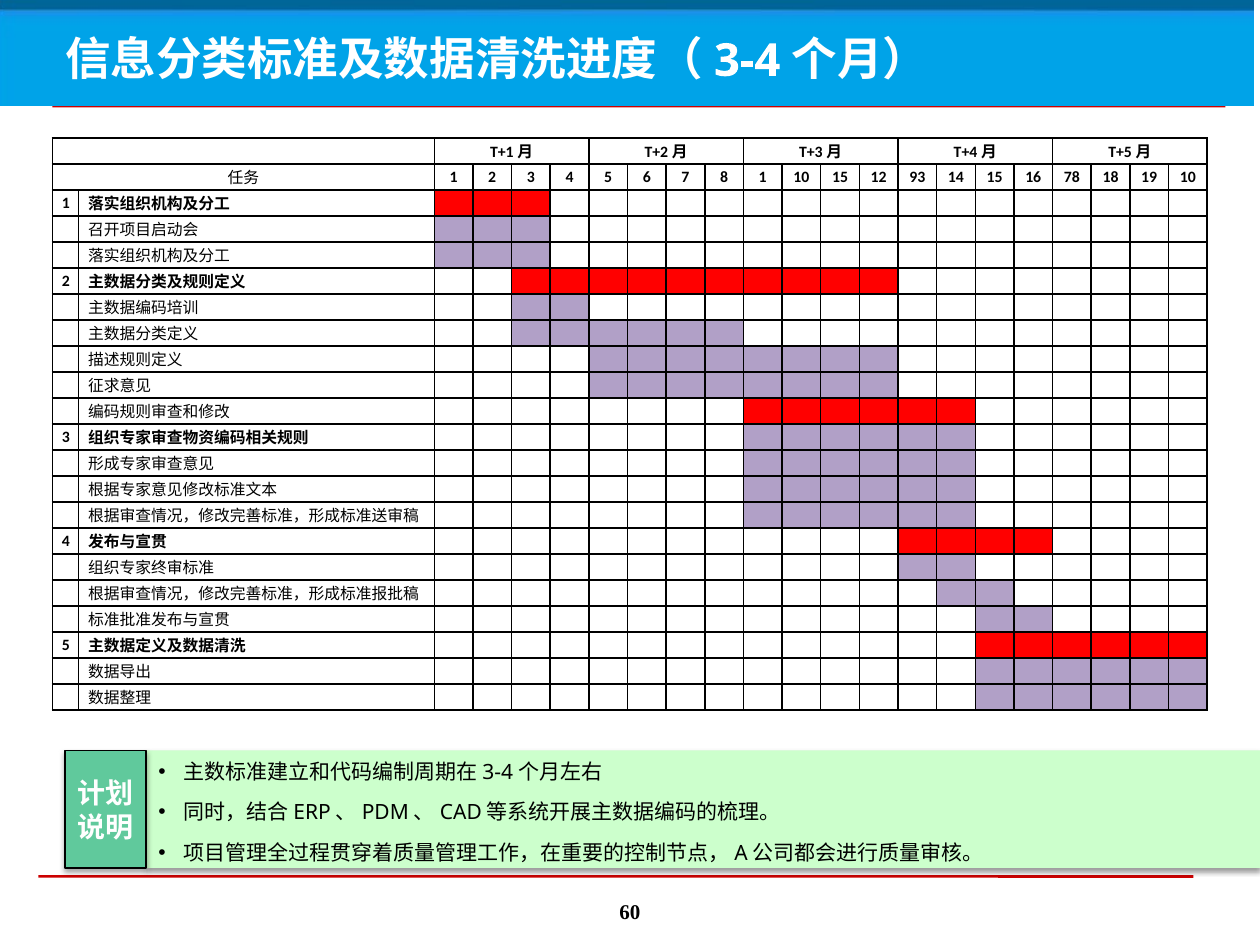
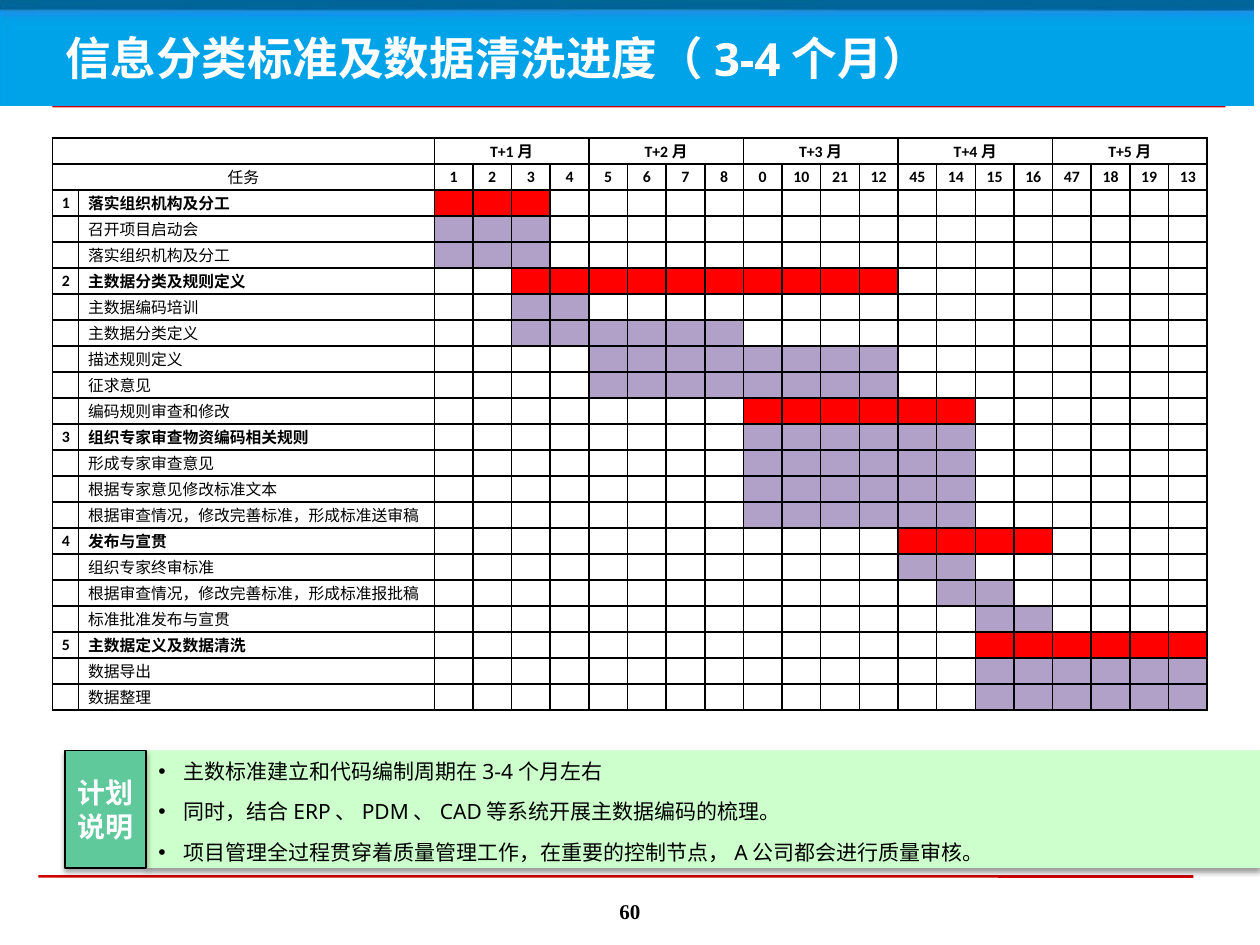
8 1: 1 -> 0 (763, 177)
10 15: 15 -> 21 (840, 177)
93: 93 -> 45 (917, 177)
78: 78 -> 47 (1072, 177)
19 10: 10 -> 13 (1188, 177)
